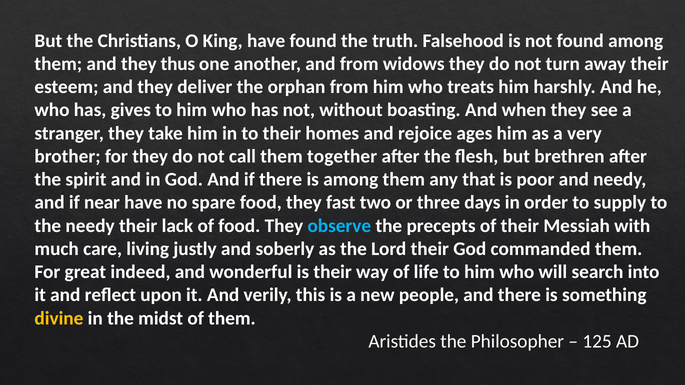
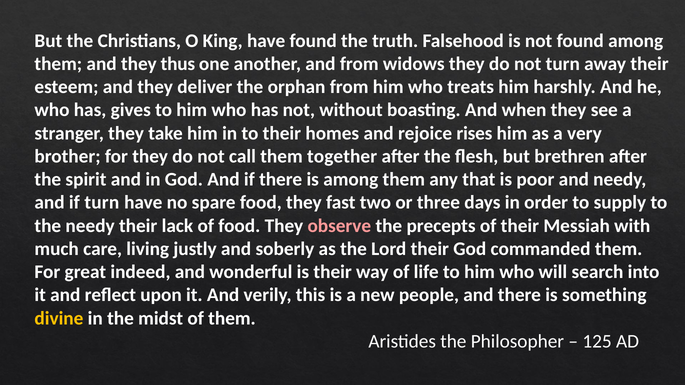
ages: ages -> rises (474, 133)
if near: near -> turn (102, 203)
observe colour: light blue -> pink (339, 226)
